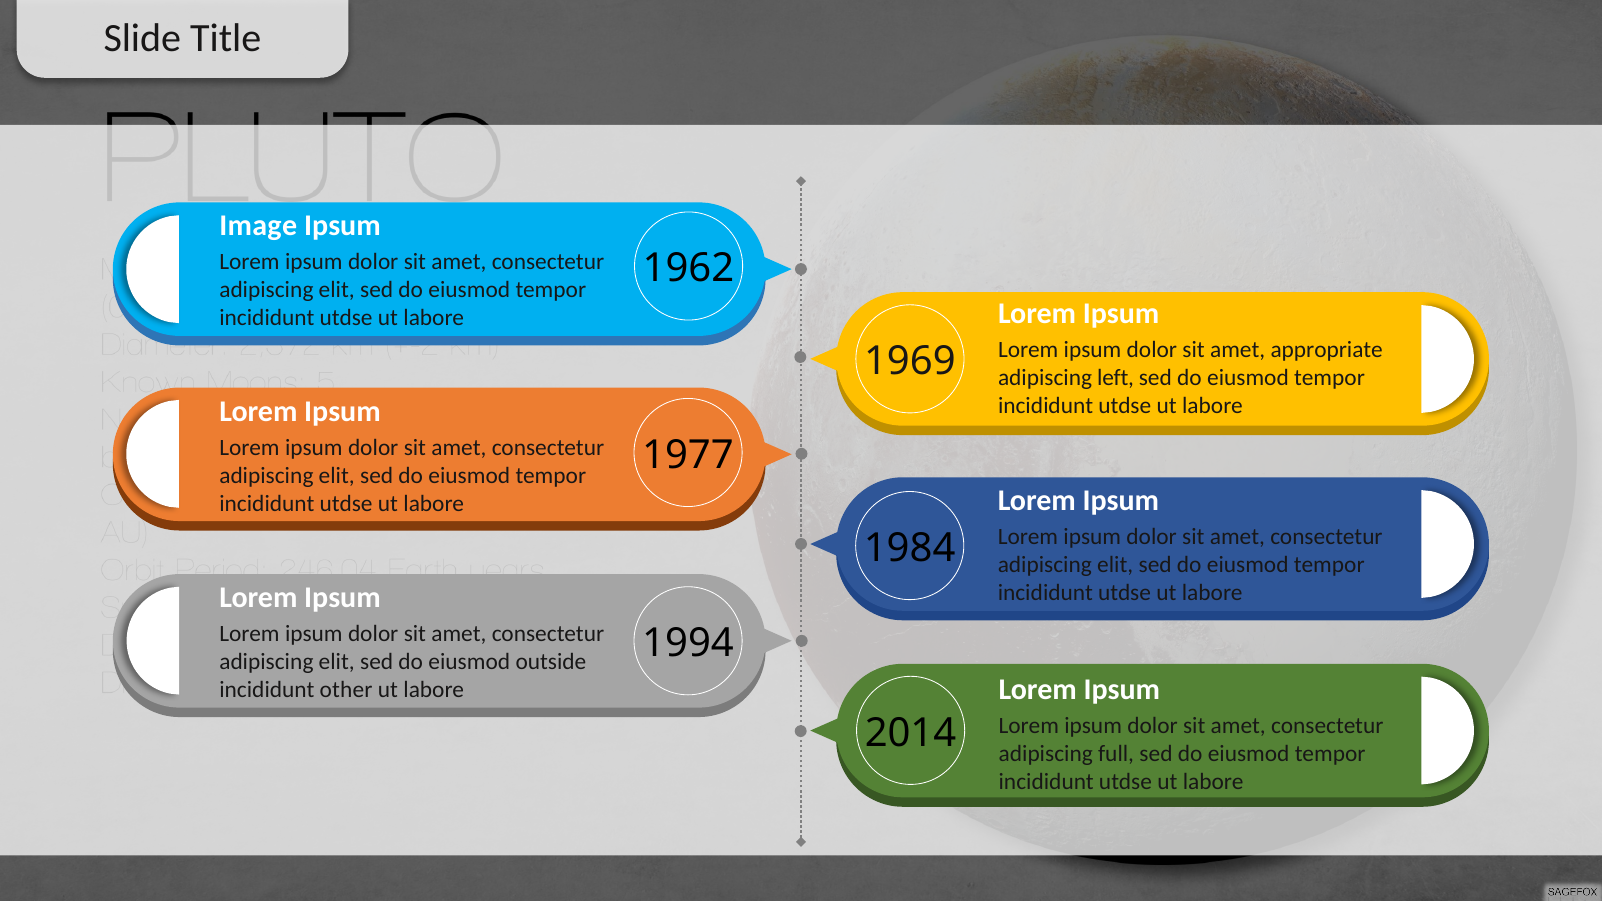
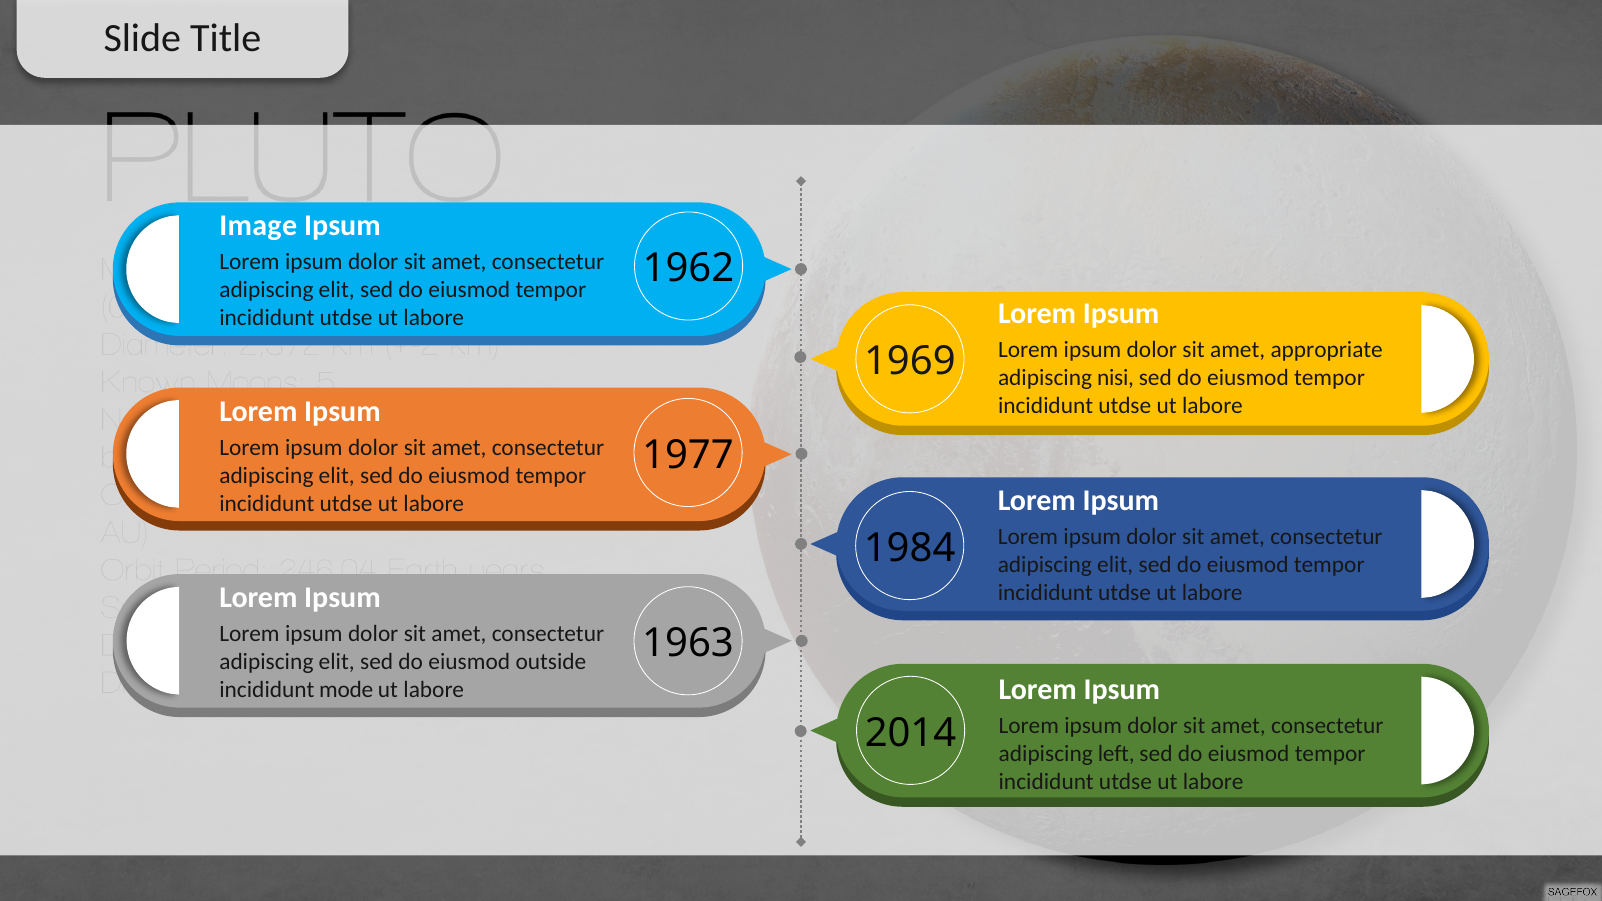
left: left -> nisi (1116, 378)
1994: 1994 -> 1963 (688, 644)
other: other -> mode (346, 690)
full: full -> left (1116, 754)
